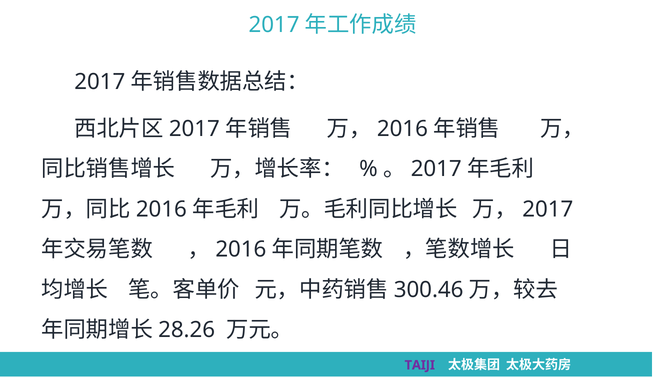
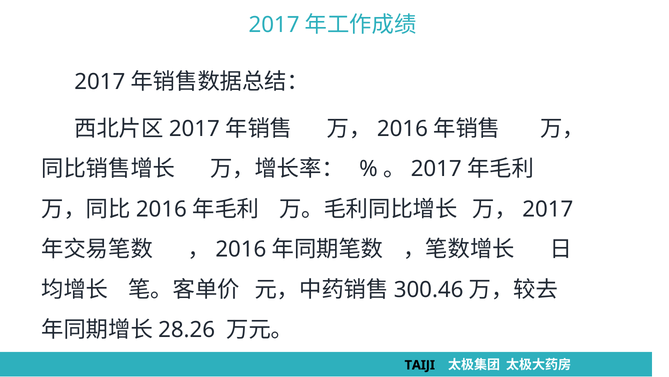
TAIJI colour: purple -> black (420, 364)
